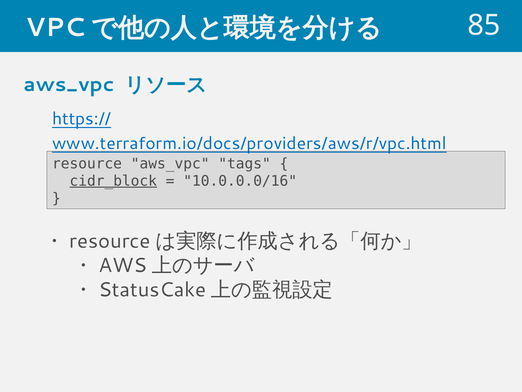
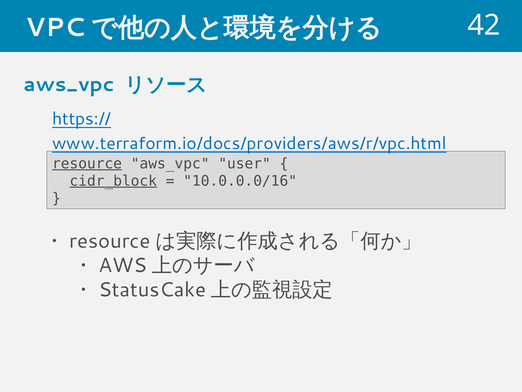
85: 85 -> 42 (484, 25)
resource underline: none -> present (87, 163)
tags: tags -> user (245, 163)
